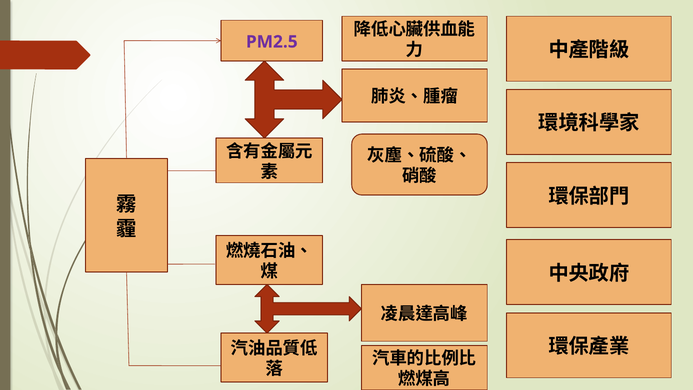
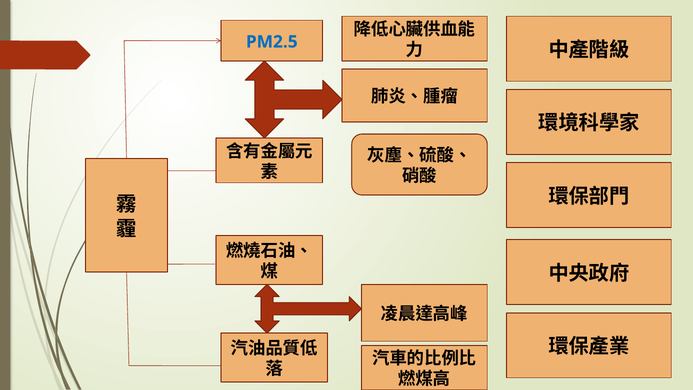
PM2.5 colour: purple -> blue (272, 42)
